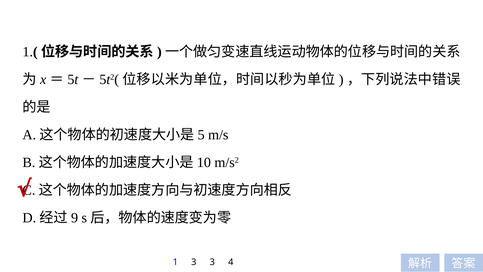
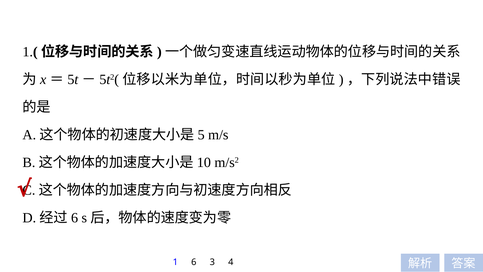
9: 9 -> 6 (75, 218)
1 3: 3 -> 6 (194, 262)
